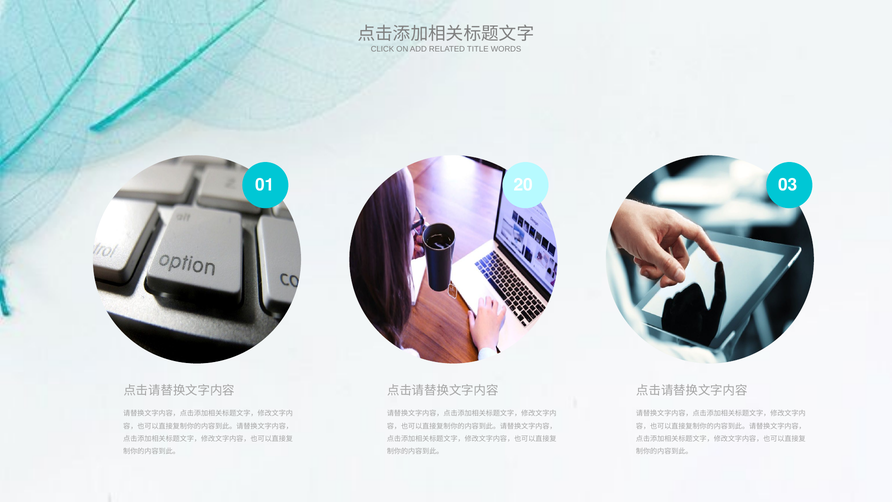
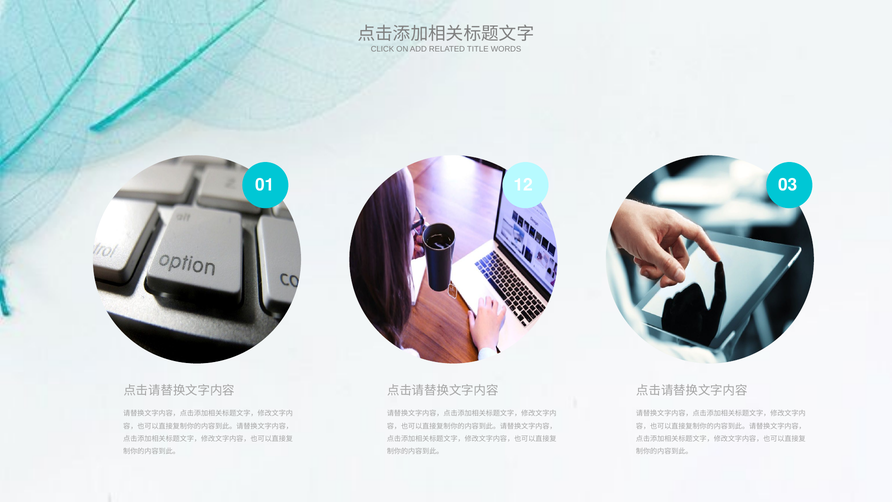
20: 20 -> 12 (523, 185)
